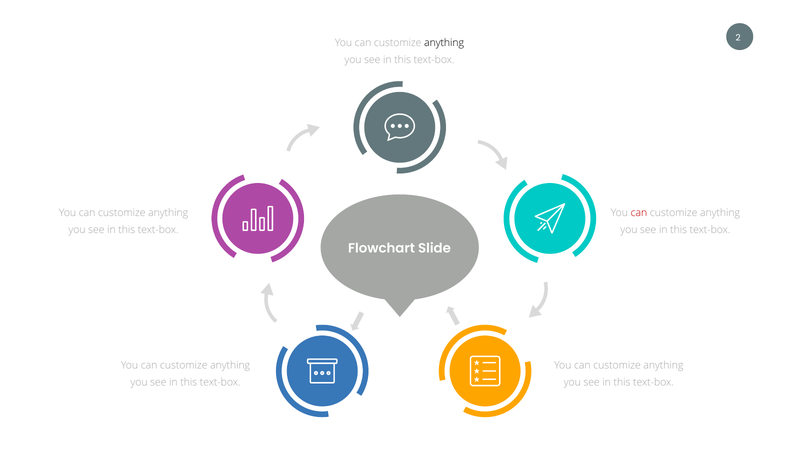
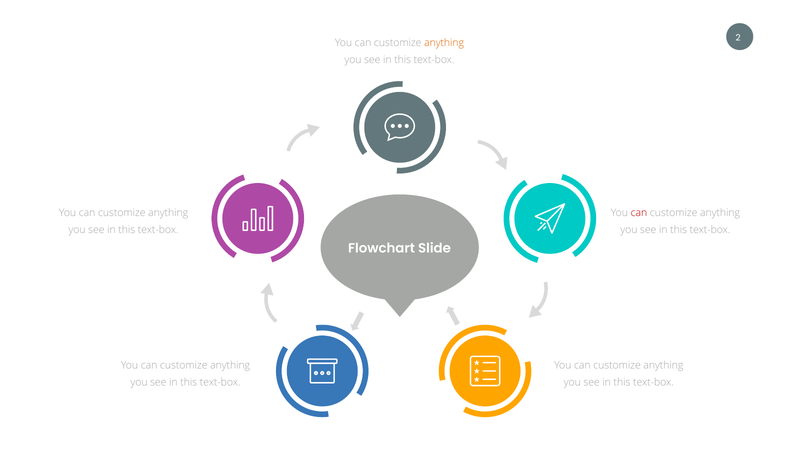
anything colour: black -> orange (444, 43)
